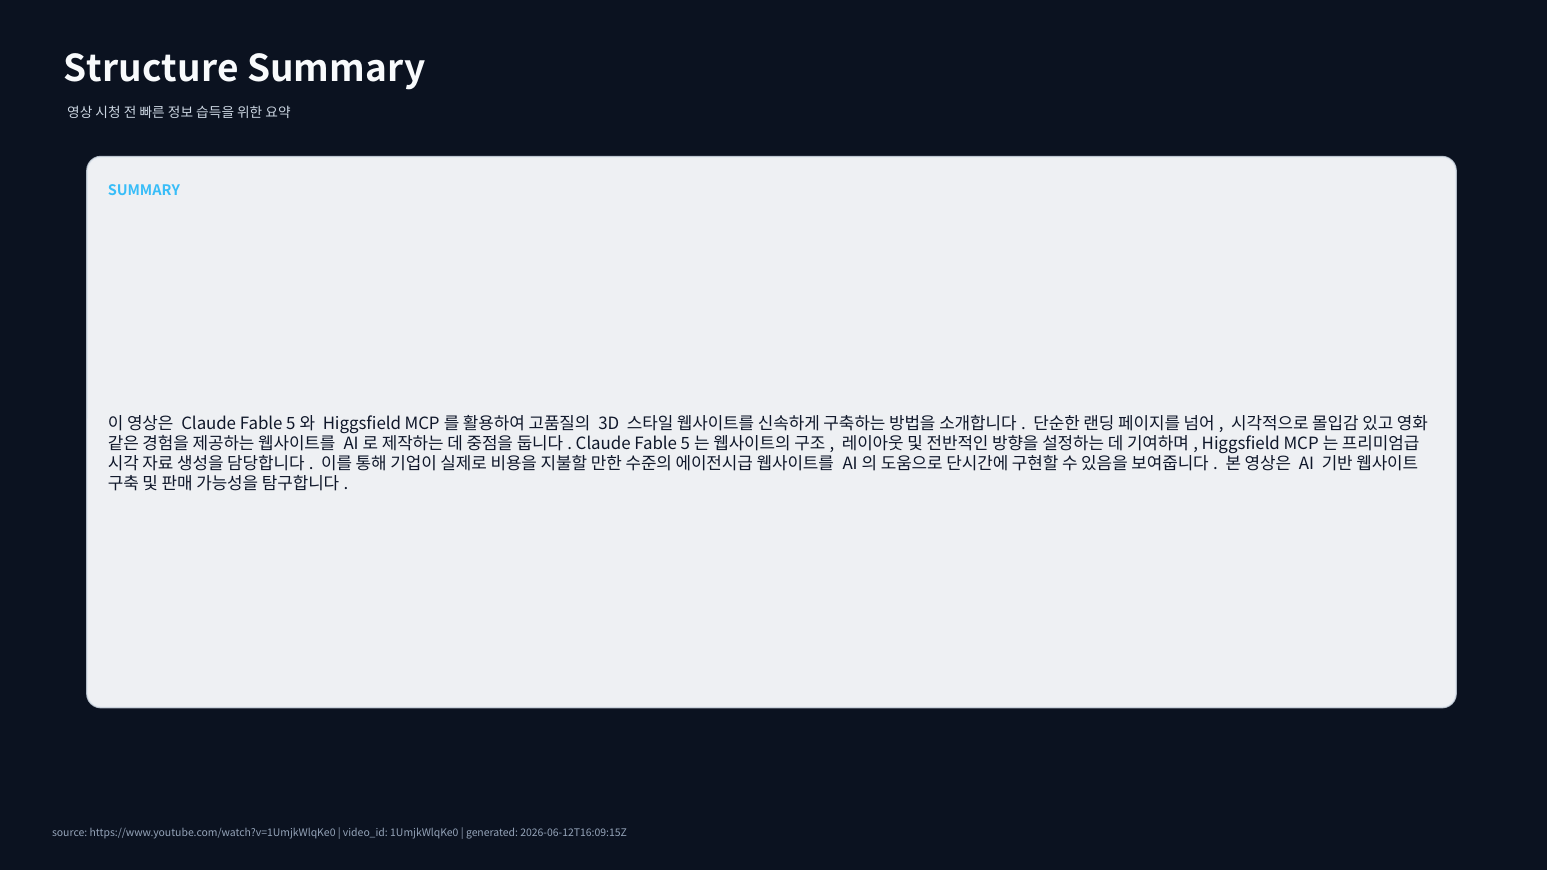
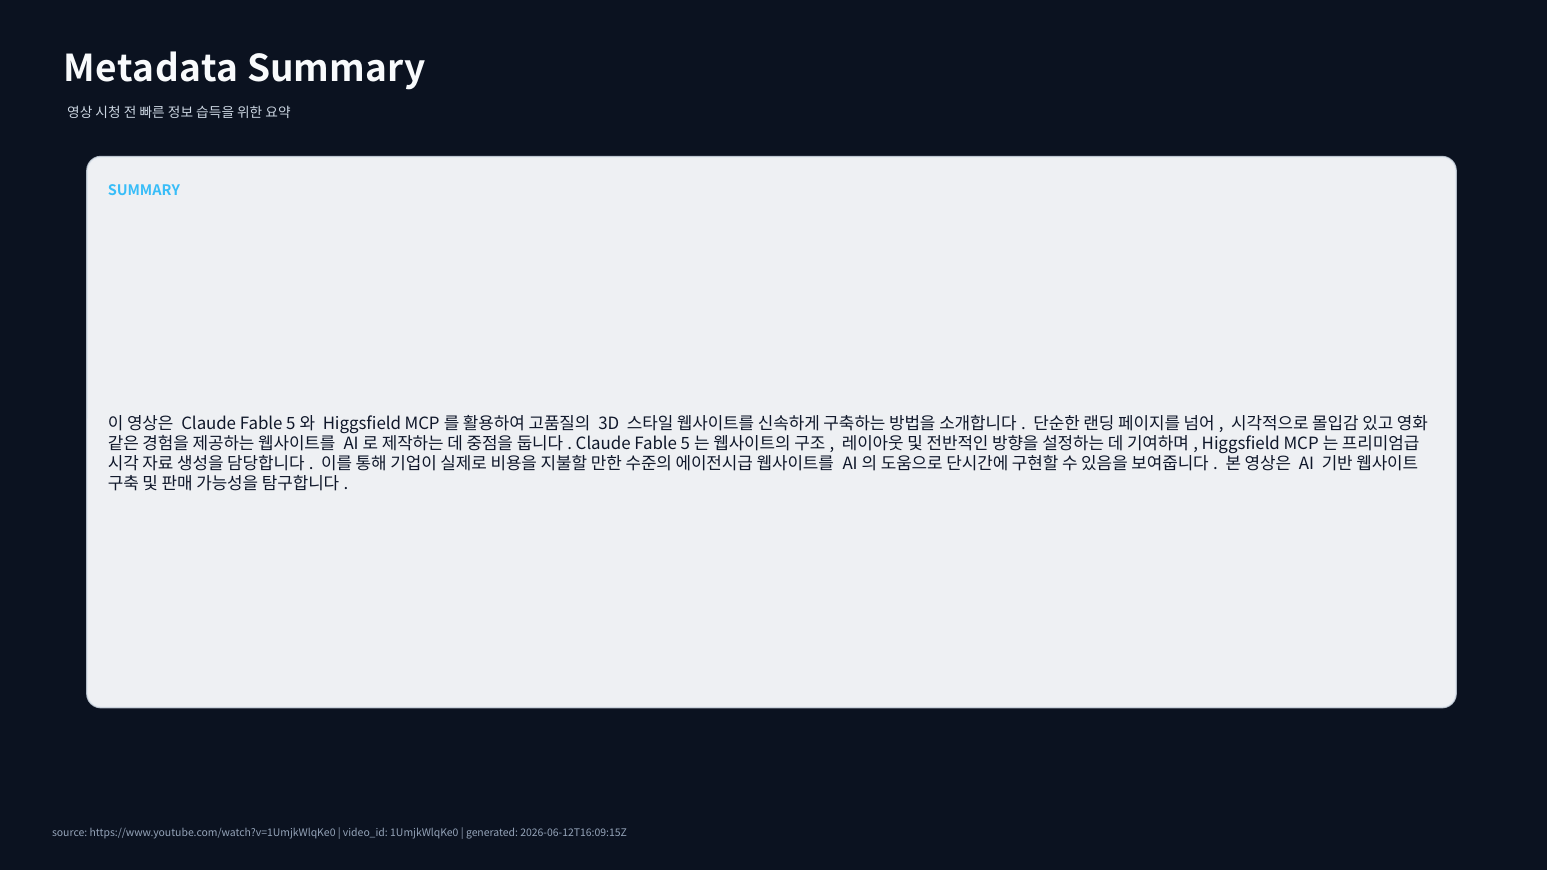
Structure: Structure -> Metadata (151, 69)
